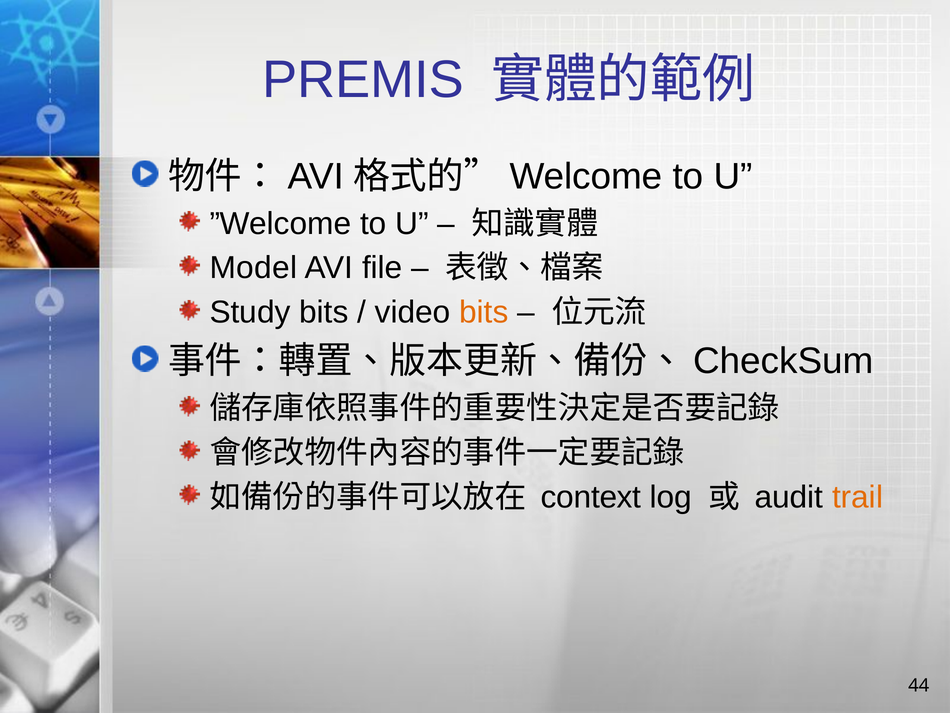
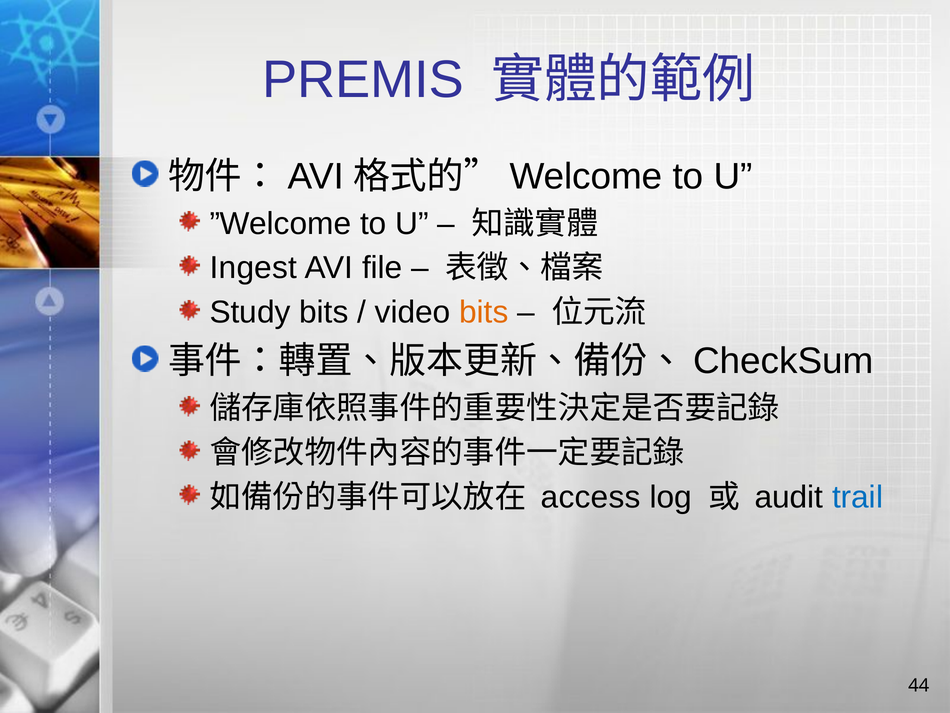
Model: Model -> Ingest (253, 268)
context: context -> access (591, 497)
trail colour: orange -> blue (858, 497)
